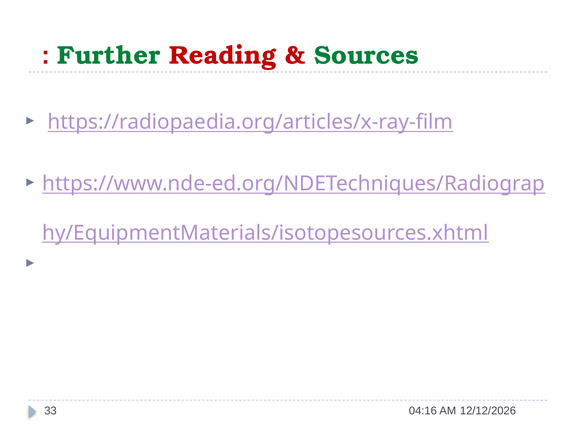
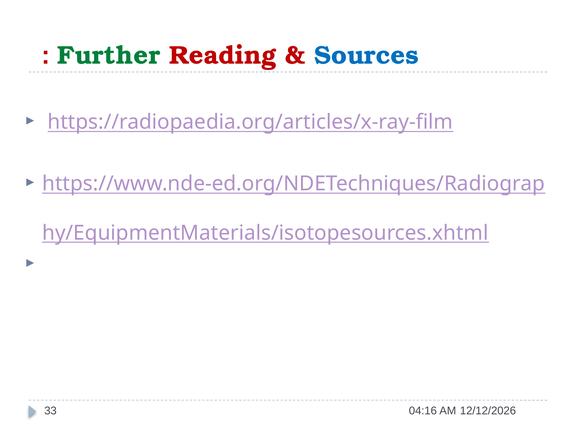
Sources colour: green -> blue (367, 56)
